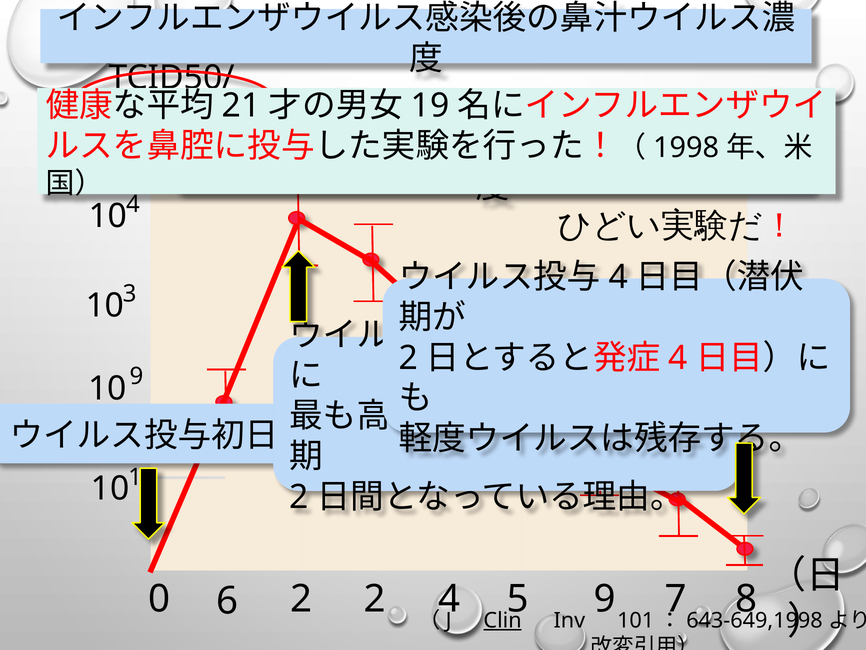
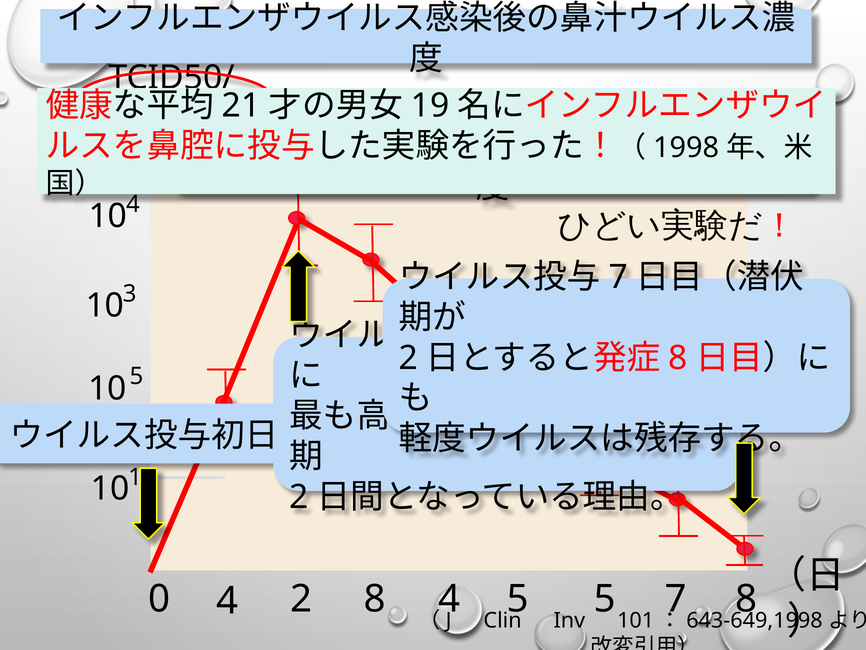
4: 4 -> 7 (618, 277)
4: 4 -> 8 (678, 358)
9: 9 -> 5 (136, 376)
0 6: 6 -> 4 (227, 601)
2 2: 2 -> 8 (375, 599)
5 9: 9 -> 5 (605, 599)
Clin underline: present -> none (503, 620)
